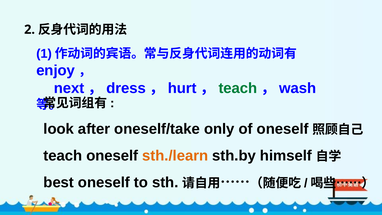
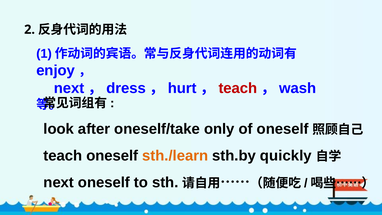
teach colour: green -> red (238, 88)
himself: himself -> quickly (286, 156)
best: best -> next (59, 182)
